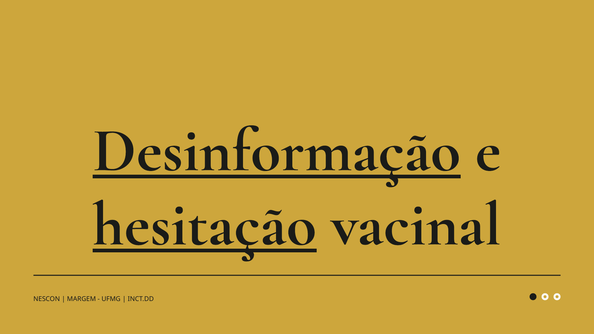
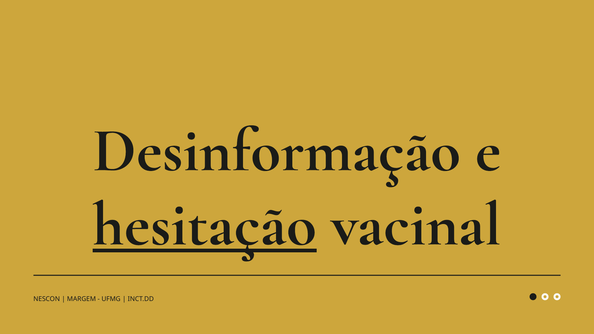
Desinformação underline: present -> none (277, 150)
